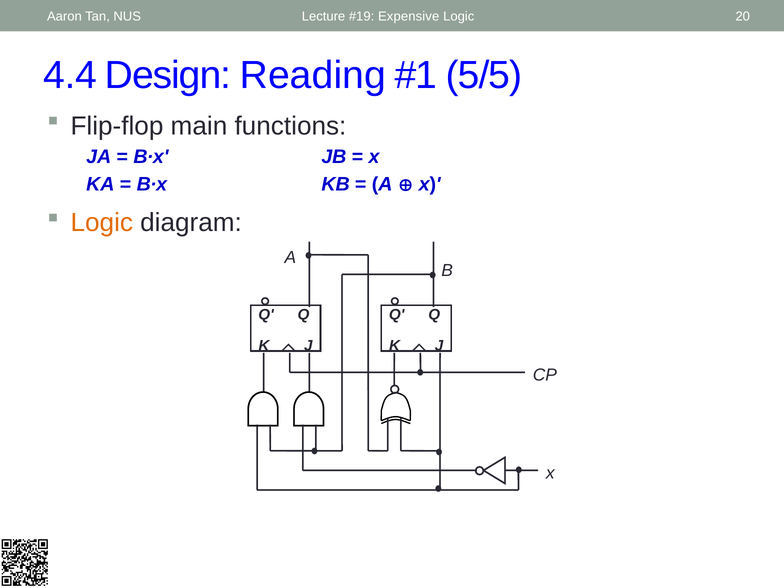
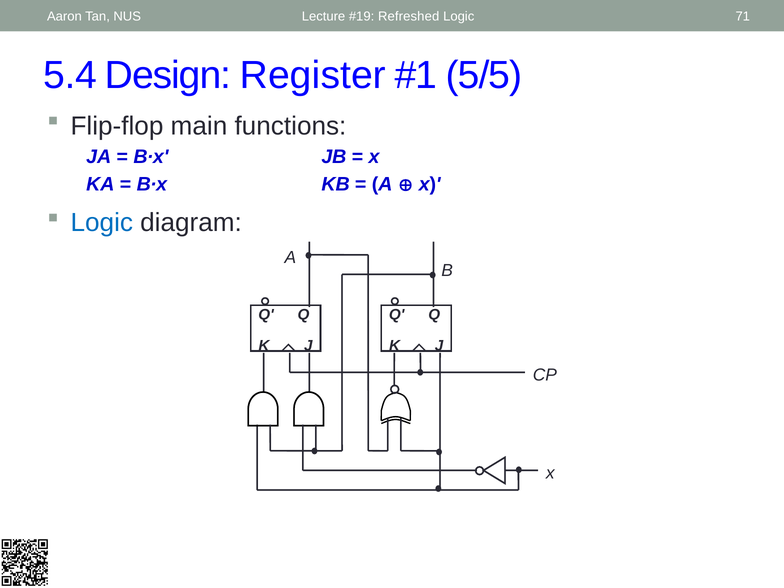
Expensive: Expensive -> Refreshed (409, 17)
20: 20 -> 71 (743, 17)
4.4: 4.4 -> 5.4 (70, 75)
Reading: Reading -> Register (313, 75)
Logic colour: orange -> blue (102, 223)
